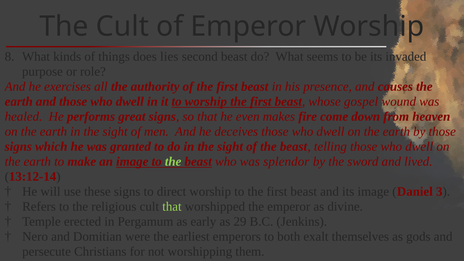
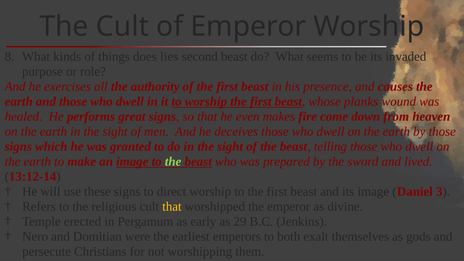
gospel: gospel -> planks (361, 102)
splendor: splendor -> prepared (286, 162)
that colour: light green -> yellow (172, 207)
